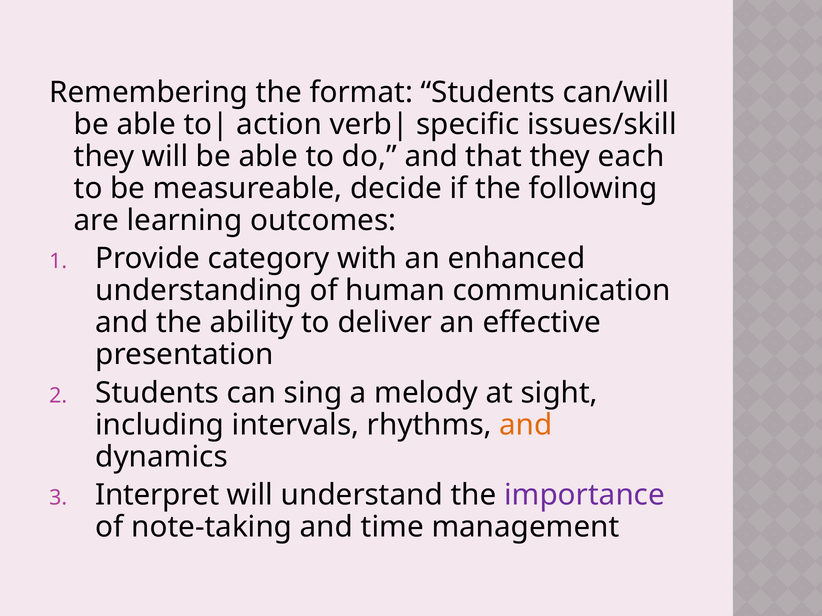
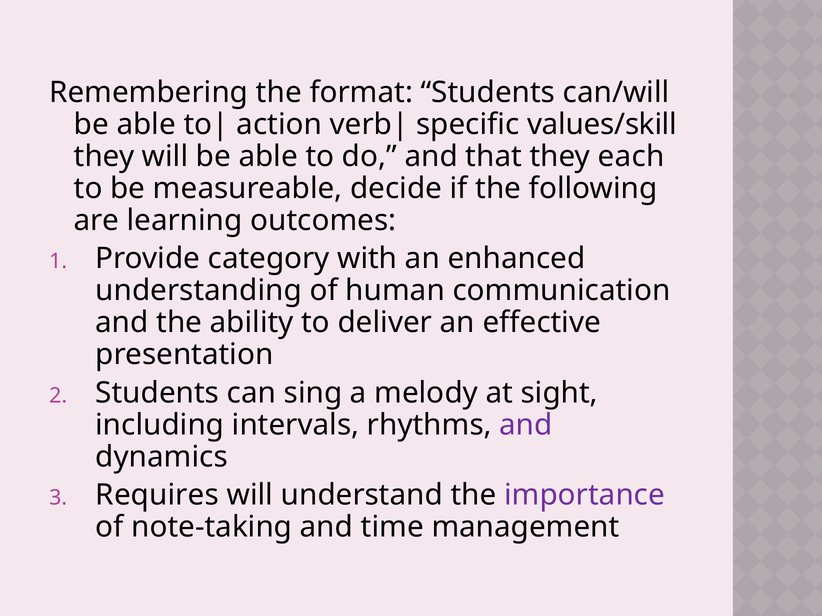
issues/skill: issues/skill -> values/skill (602, 124)
and colour: orange -> purple (526, 425)
Interpret: Interpret -> Requires (157, 495)
